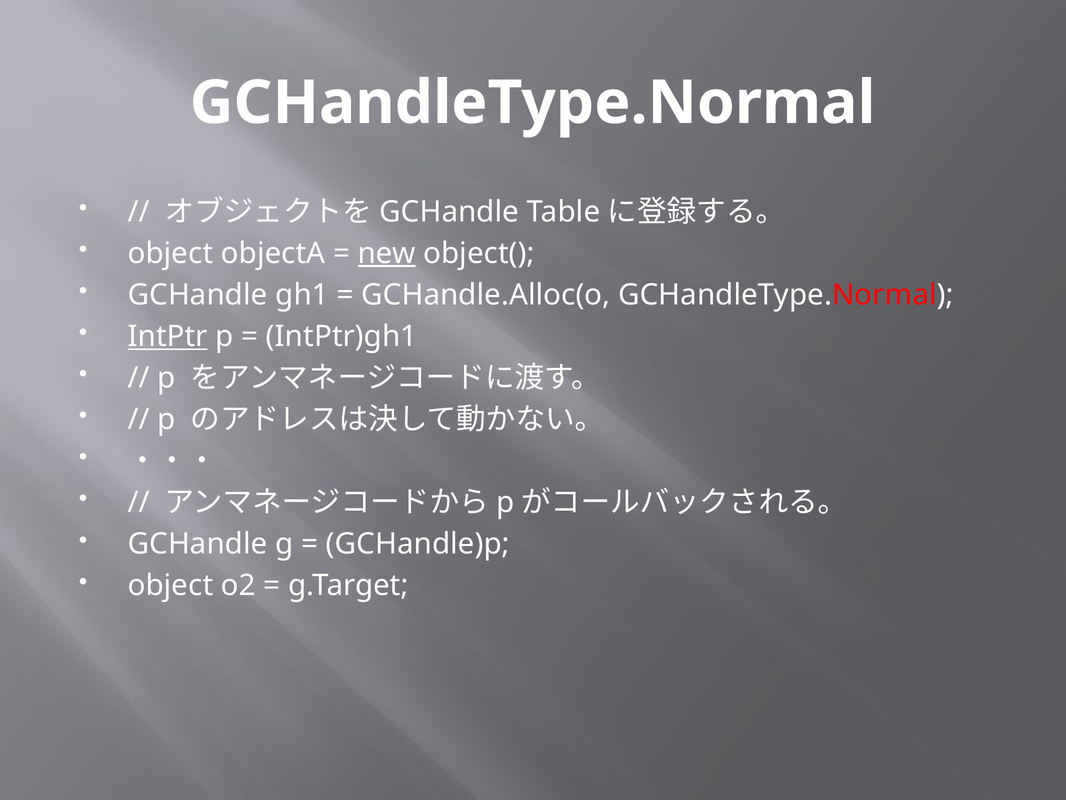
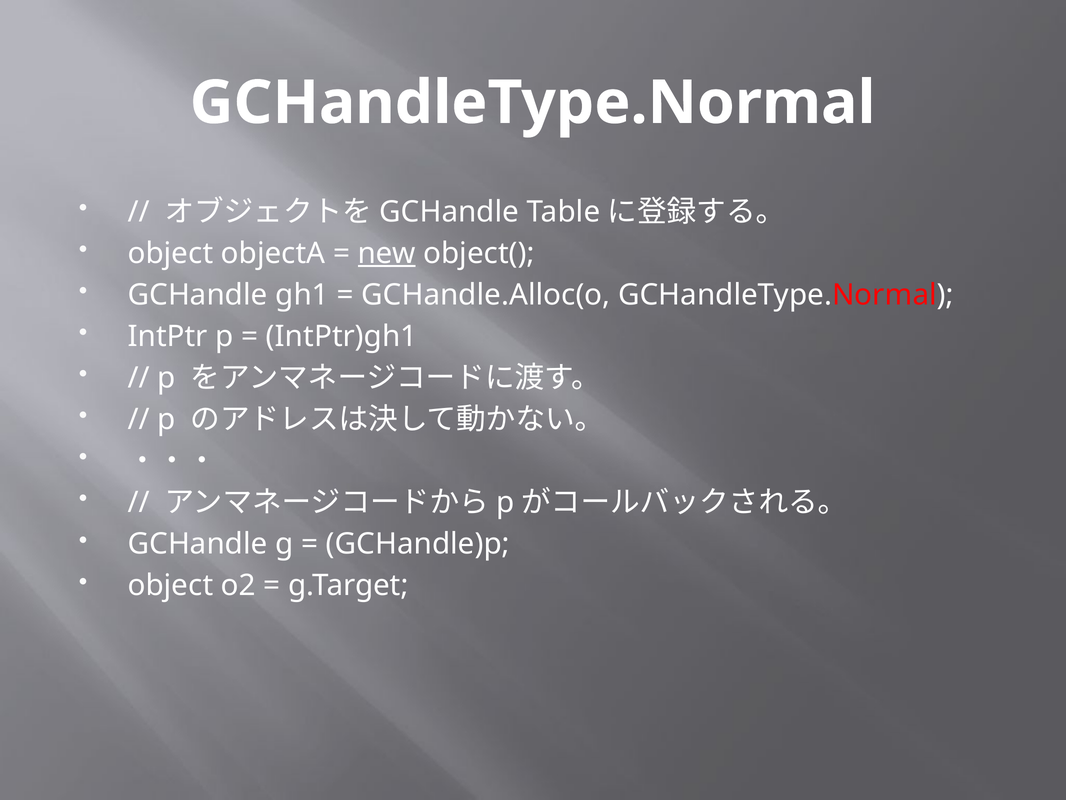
IntPtr underline: present -> none (168, 336)
